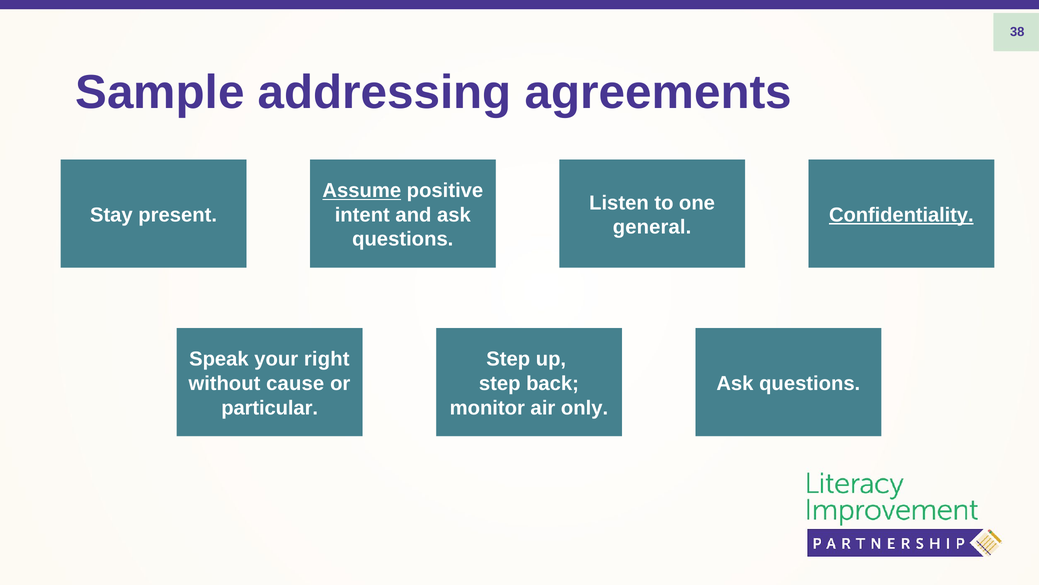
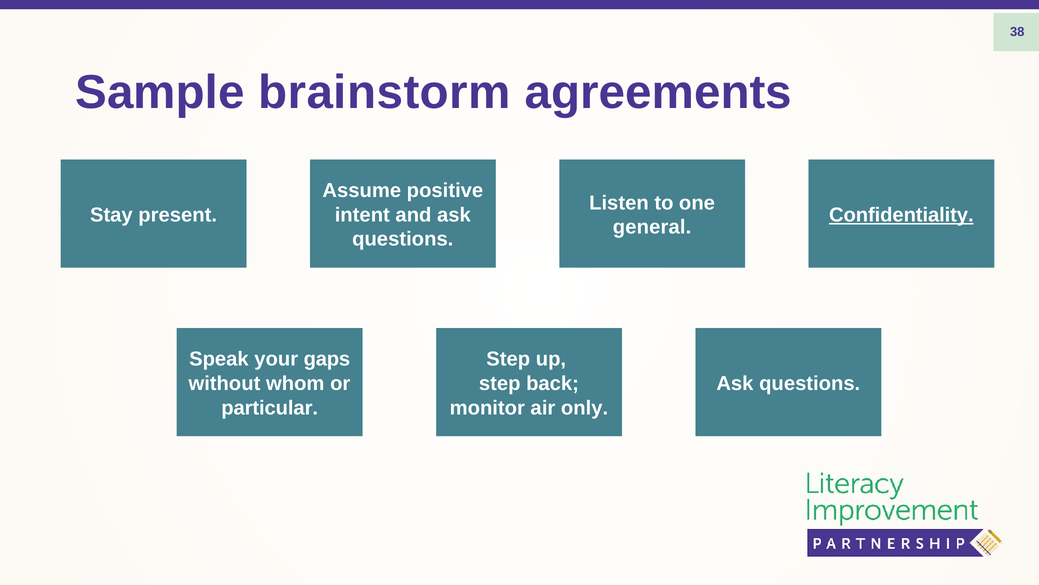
addressing: addressing -> brainstorm (384, 92)
Assume underline: present -> none (362, 191)
right: right -> gaps (327, 359)
cause: cause -> whom (295, 383)
